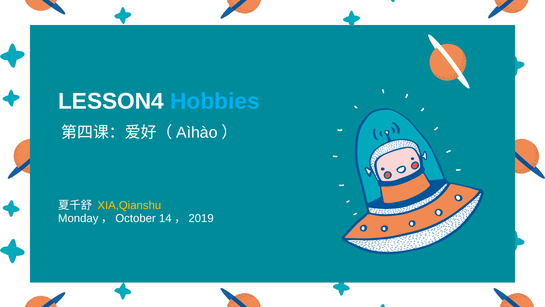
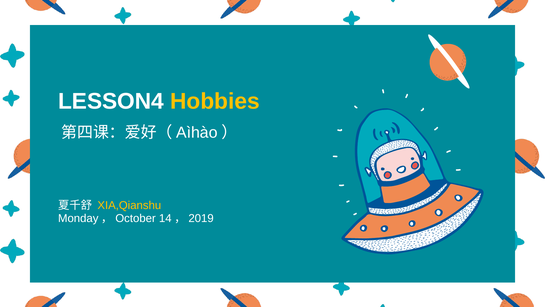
Hobbies colour: light blue -> yellow (215, 101)
